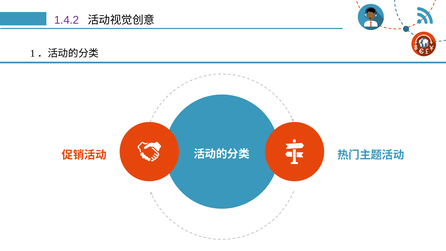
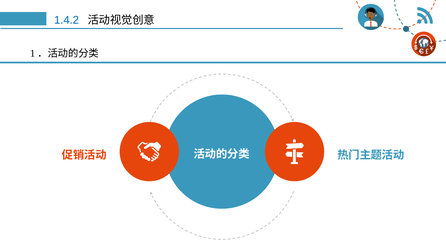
1.4.2 colour: purple -> blue (67, 20)
